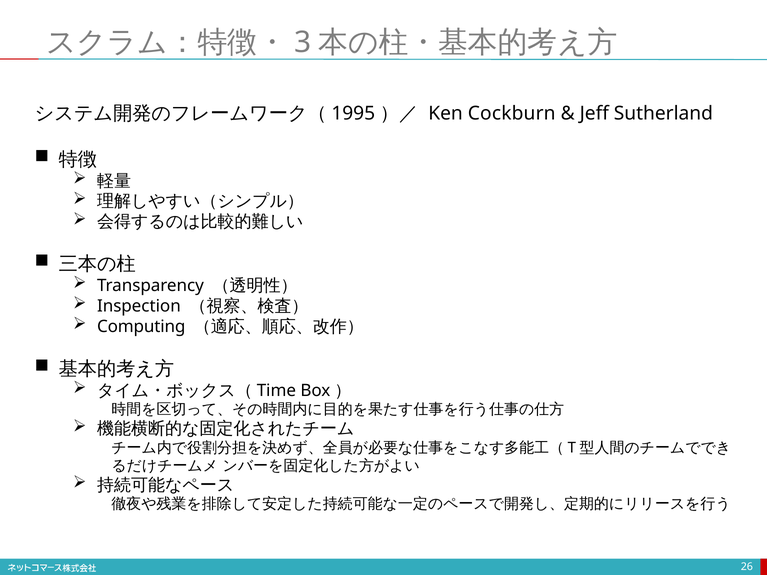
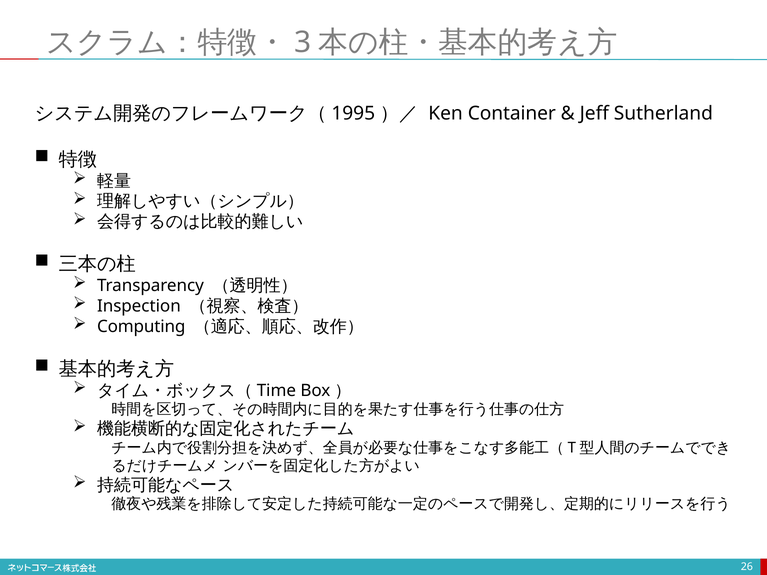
Cockburn: Cockburn -> Container (512, 113)
